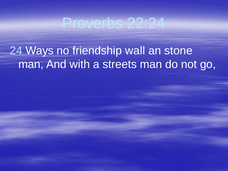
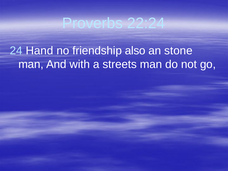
Ways: Ways -> Hand (39, 51)
wall: wall -> also (135, 51)
